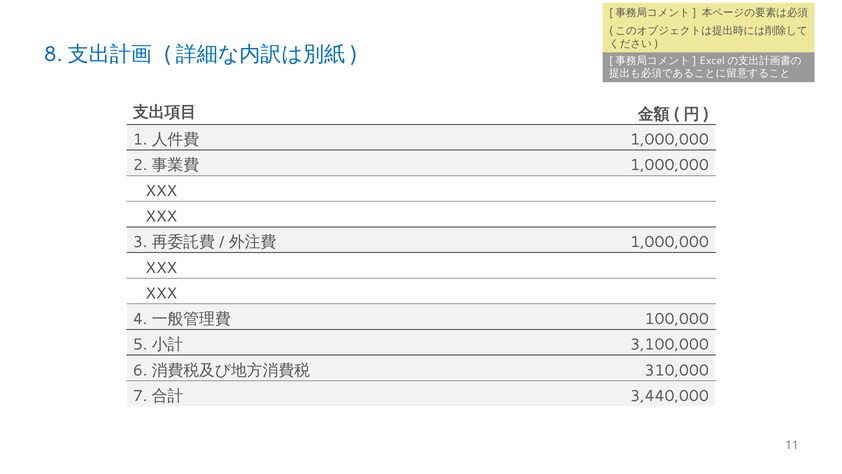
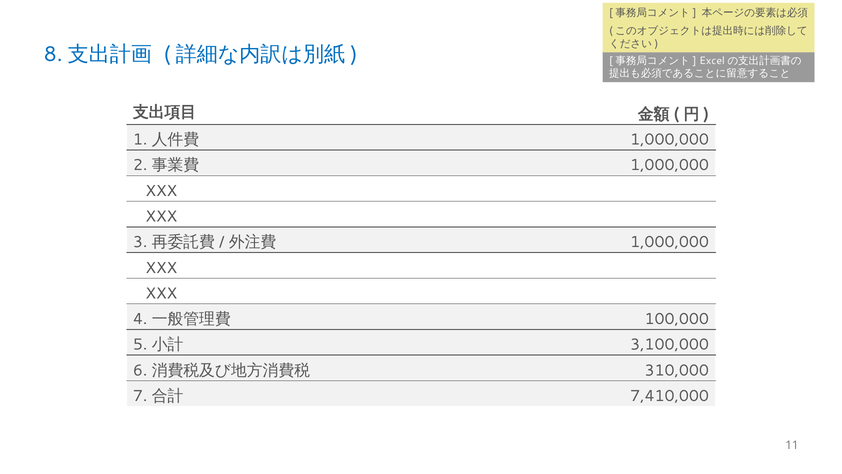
3,440,000: 3,440,000 -> 7,410,000 (670, 396)
